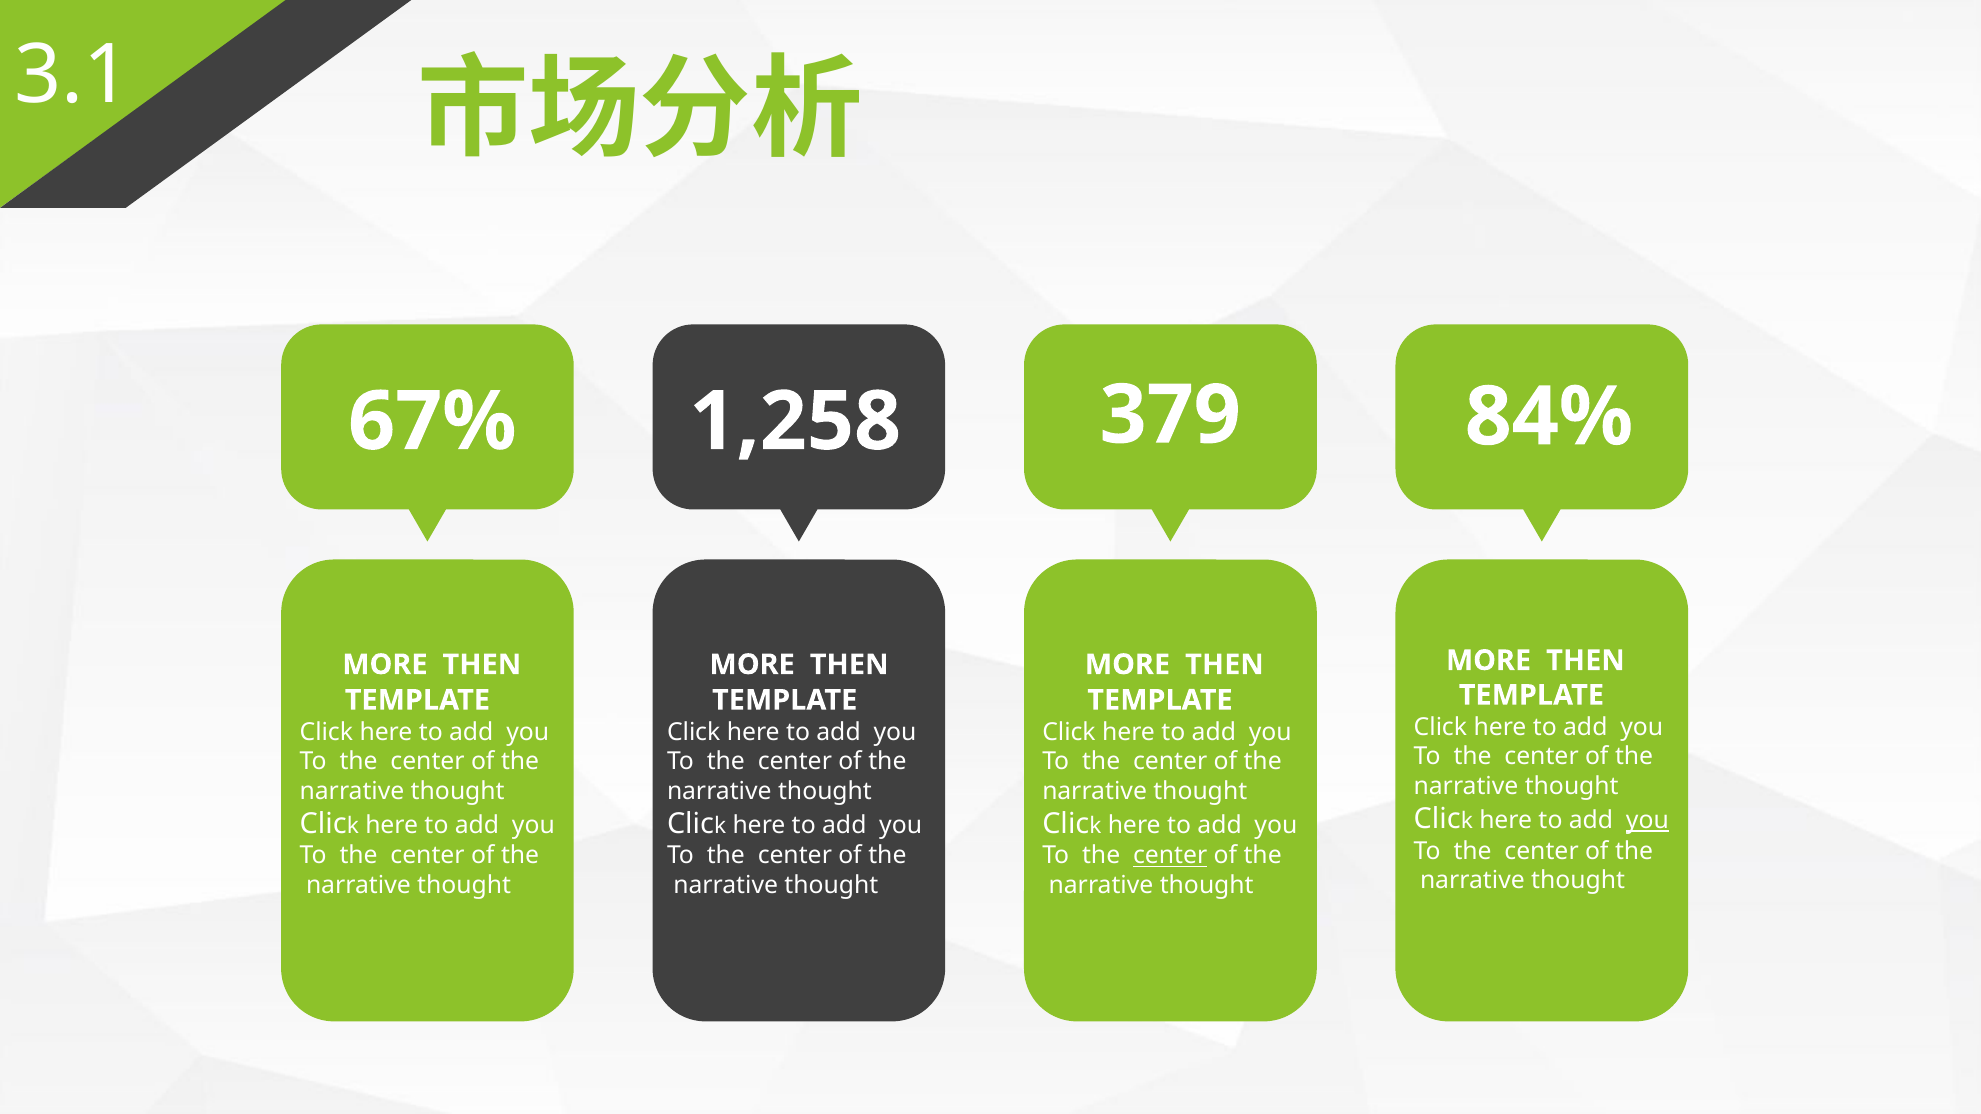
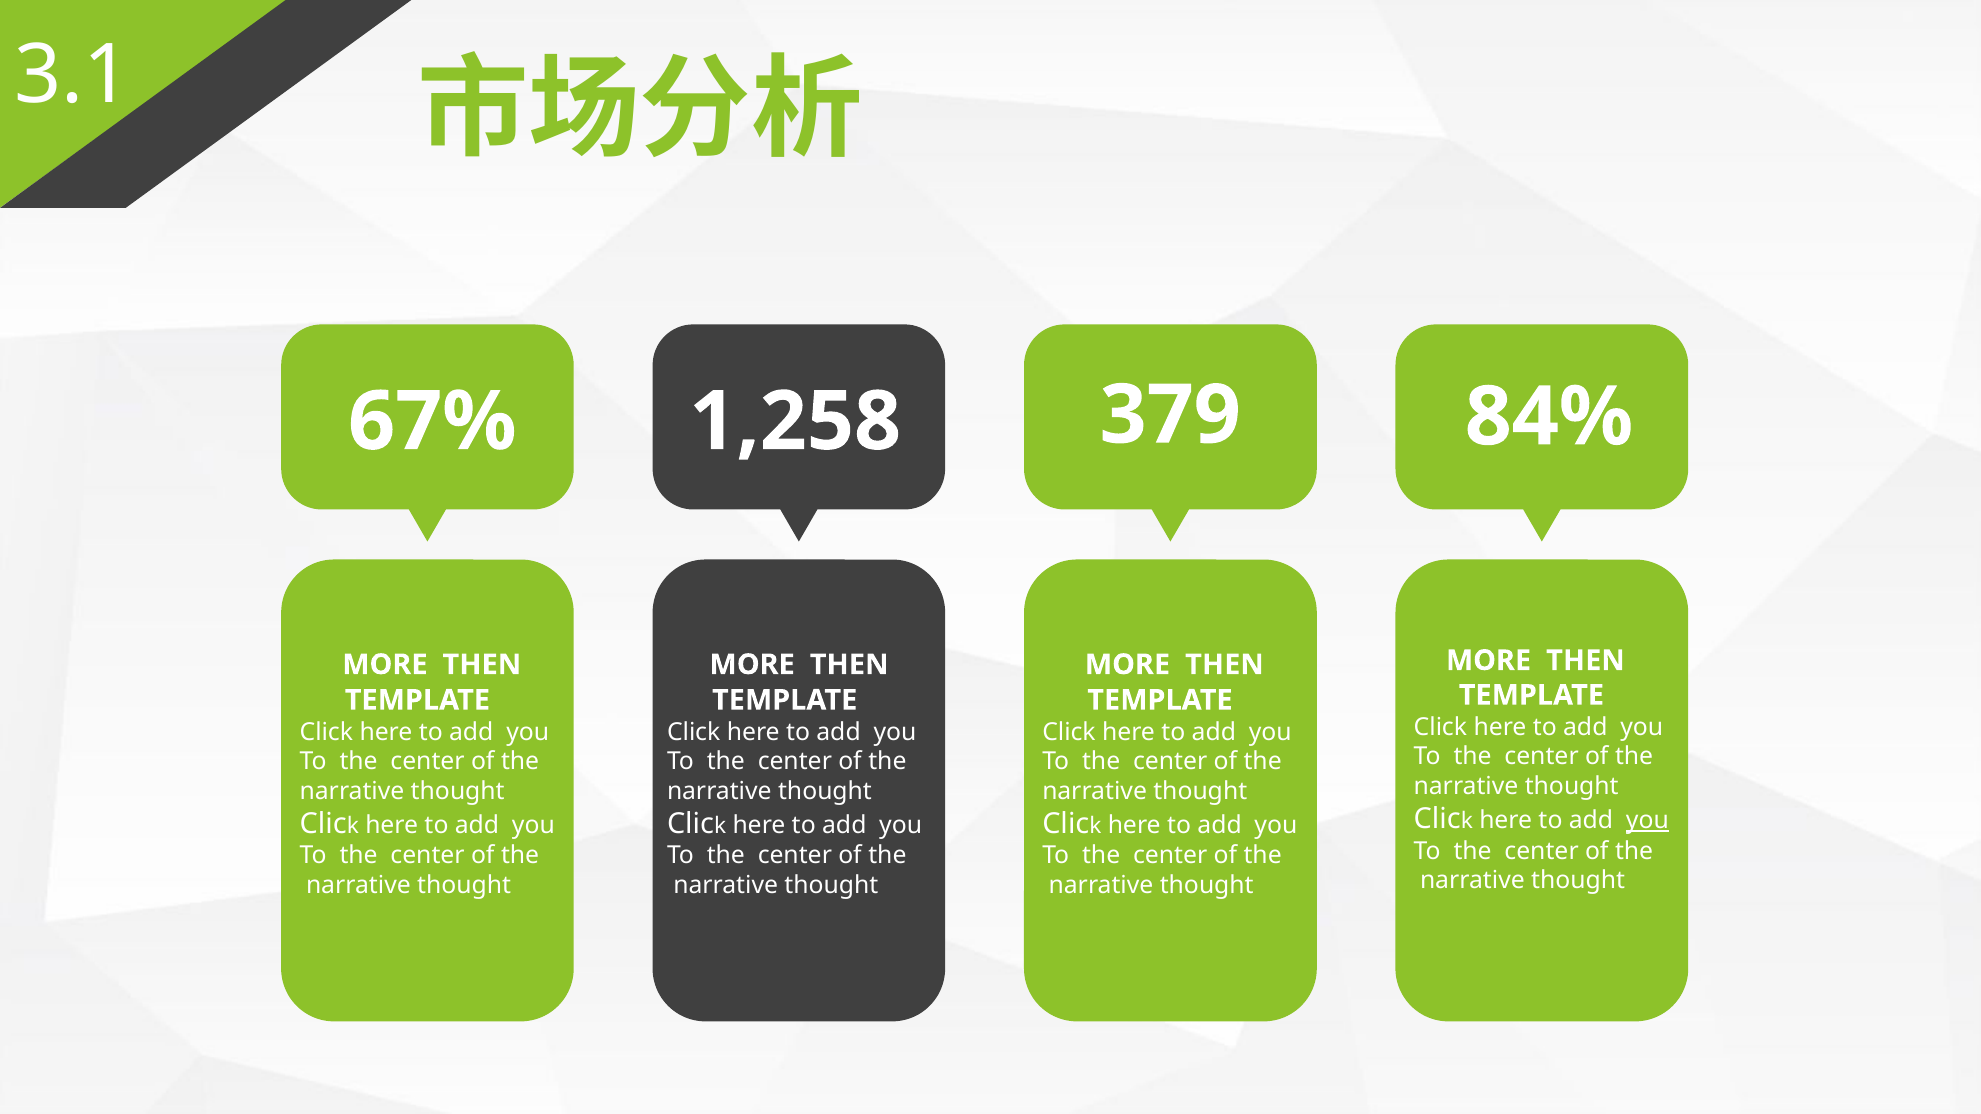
center underline: present -> none (1170, 856)
